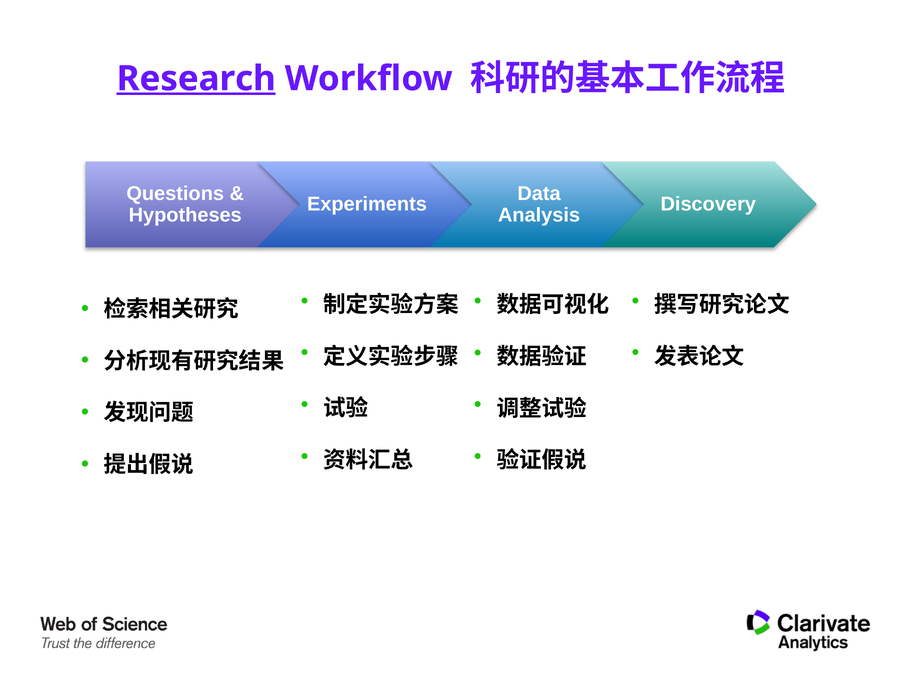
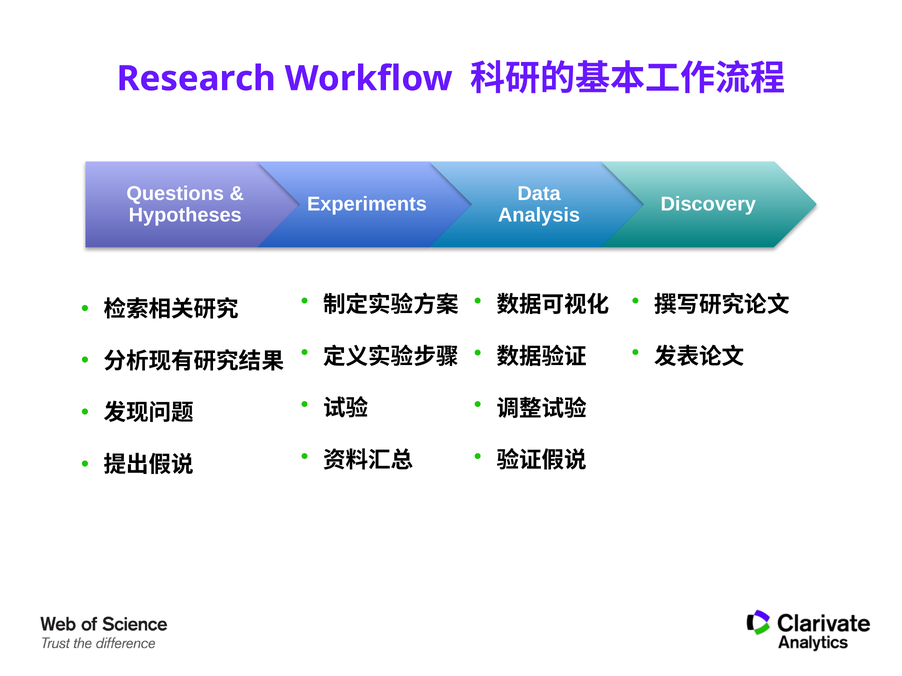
Research underline: present -> none (196, 79)
